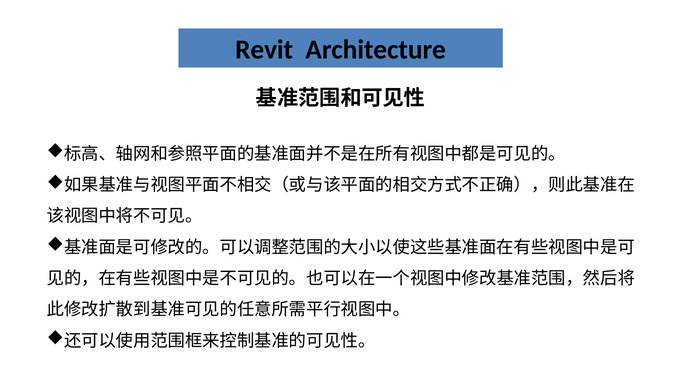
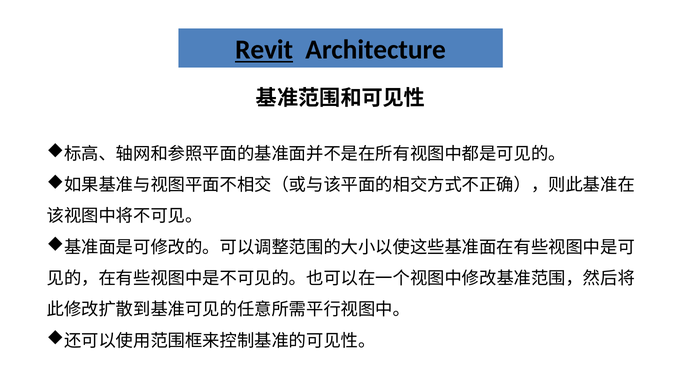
Revit underline: none -> present (264, 50)
